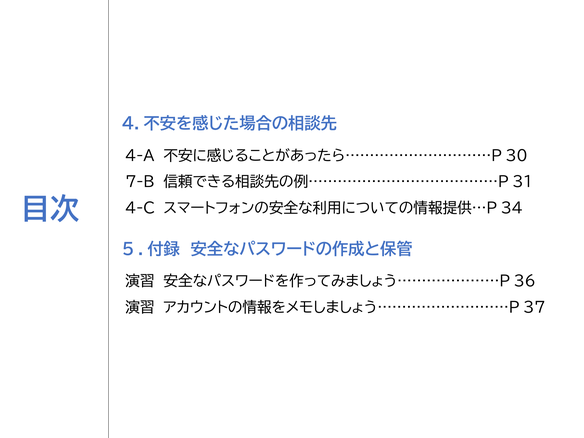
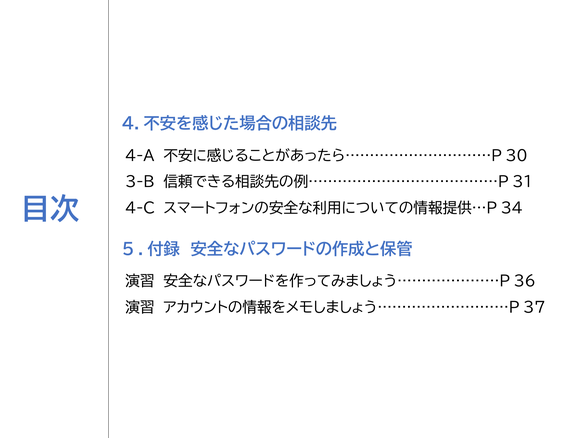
7-B: 7-B -> 3-B (140, 182)
